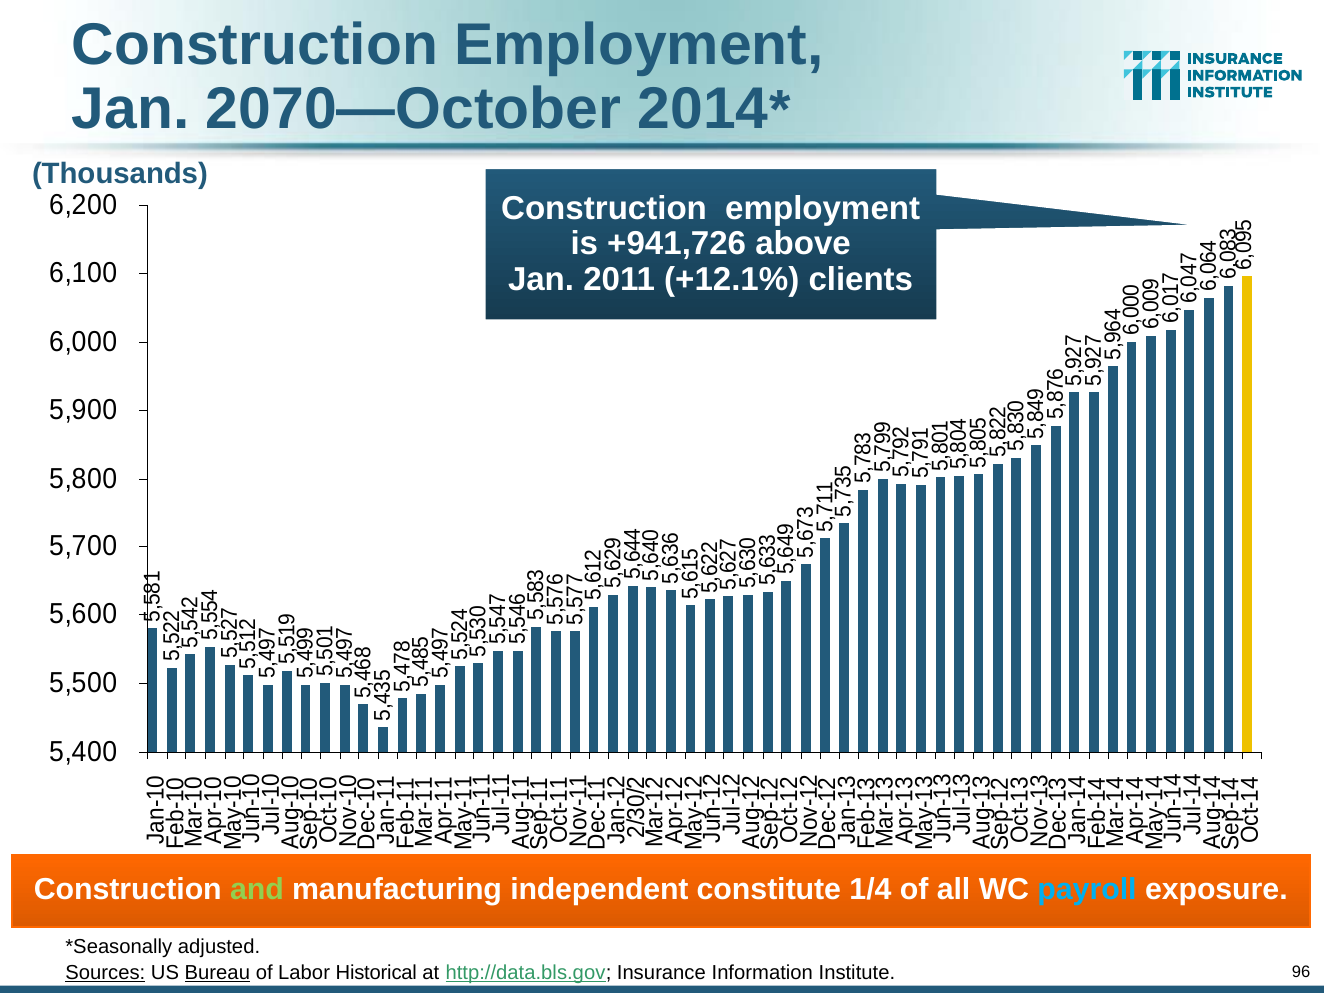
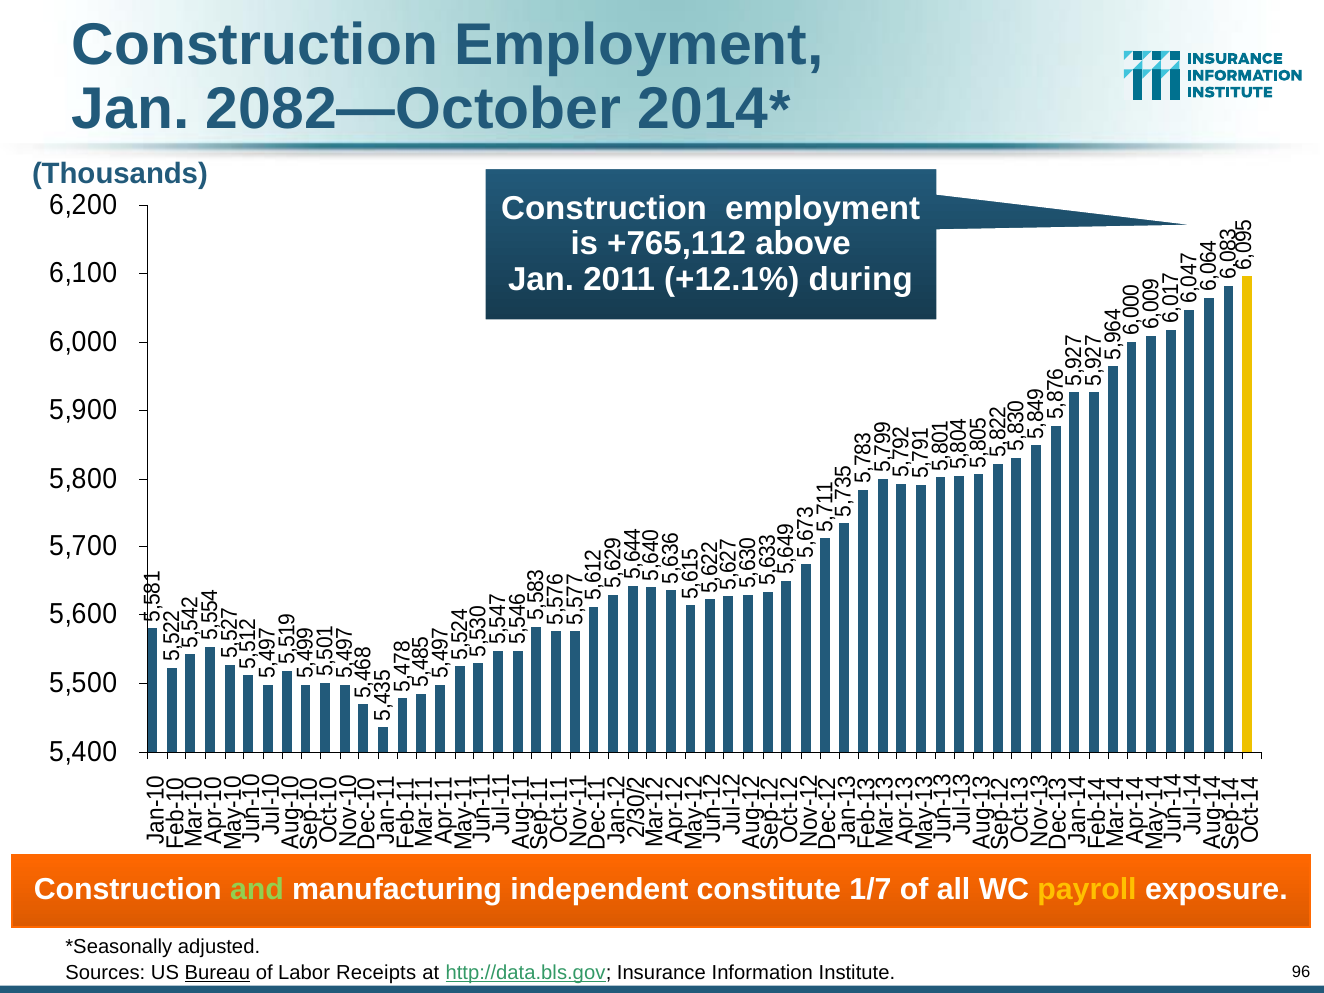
2070—October: 2070—October -> 2082—October (414, 109)
+941,726: +941,726 -> +765,112 (677, 244)
clients: clients -> during (861, 280)
1/4: 1/4 -> 1/7 (870, 890)
payroll colour: light blue -> yellow (1087, 890)
Sources underline: present -> none (105, 973)
Historical: Historical -> Receipts (376, 973)
